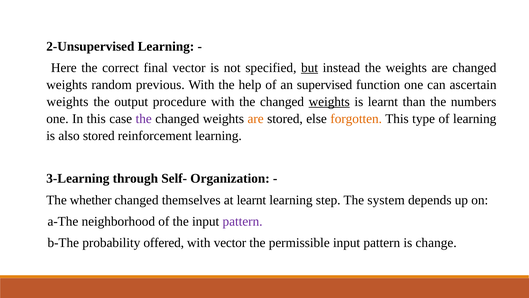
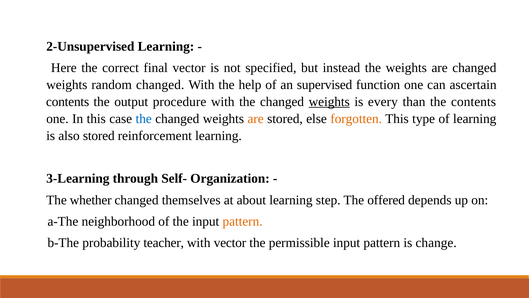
but underline: present -> none (310, 68)
random previous: previous -> changed (160, 85)
weights: weights -> contents (68, 102)
is learnt: learnt -> every (383, 102)
the numbers: numbers -> contents (474, 102)
the colour: purple -> blue (144, 119)
at learnt: learnt -> about (251, 200)
system: system -> offered (386, 200)
pattern colour: purple -> orange (243, 221)
offered: offered -> teacher (164, 242)
